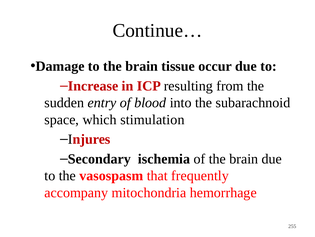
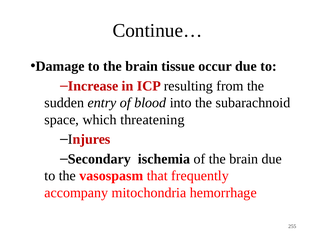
stimulation: stimulation -> threatening (152, 119)
